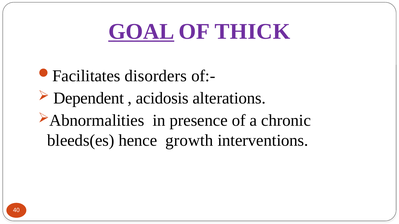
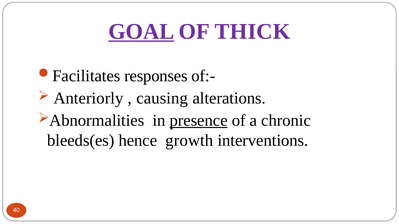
disorders: disorders -> responses (156, 76)
Dependent: Dependent -> Anteriorly (88, 98)
acidosis: acidosis -> causing (162, 98)
presence underline: none -> present (199, 121)
